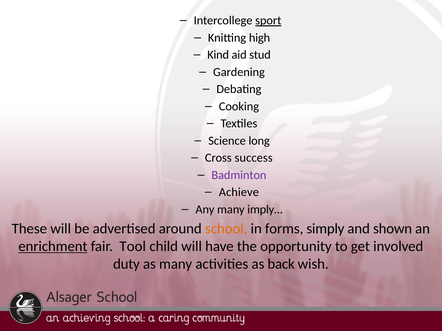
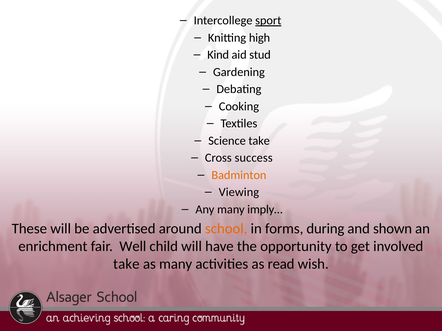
Science long: long -> take (259, 141)
Badminton colour: purple -> orange (239, 175)
Achieve: Achieve -> Viewing (239, 193)
simply: simply -> during (325, 229)
enrichment underline: present -> none (53, 247)
Tool: Tool -> Well (133, 247)
duty: duty -> take (126, 264)
back: back -> read (281, 264)
